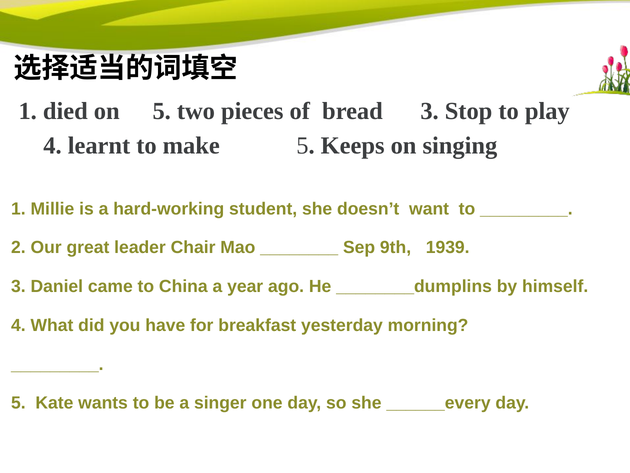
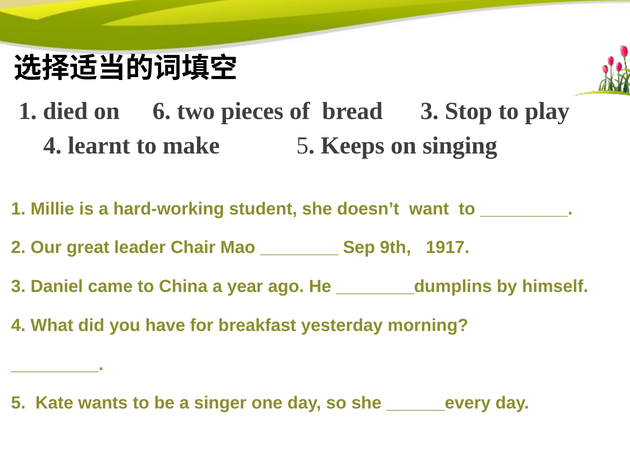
on 5: 5 -> 6 (162, 111)
1939: 1939 -> 1917 (448, 247)
